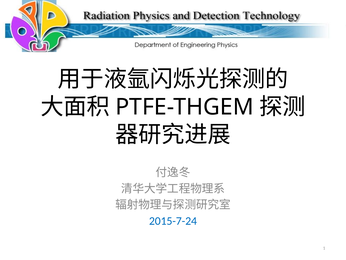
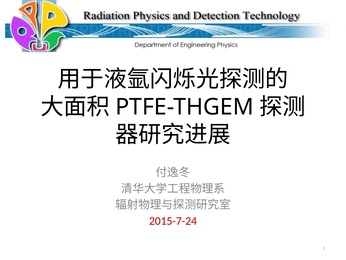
2015-7-24 colour: blue -> red (173, 221)
